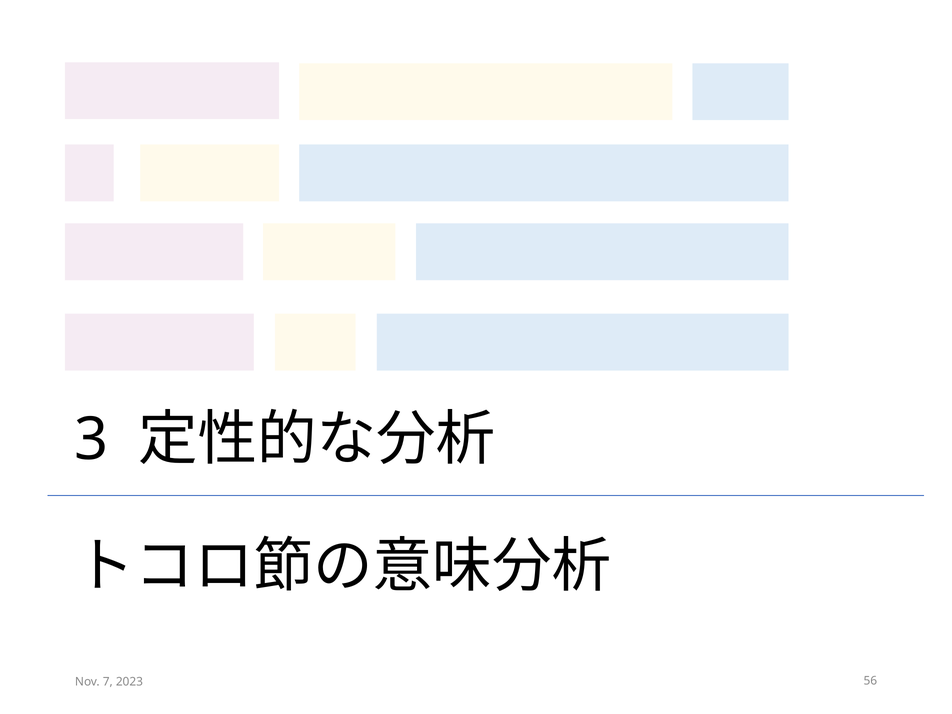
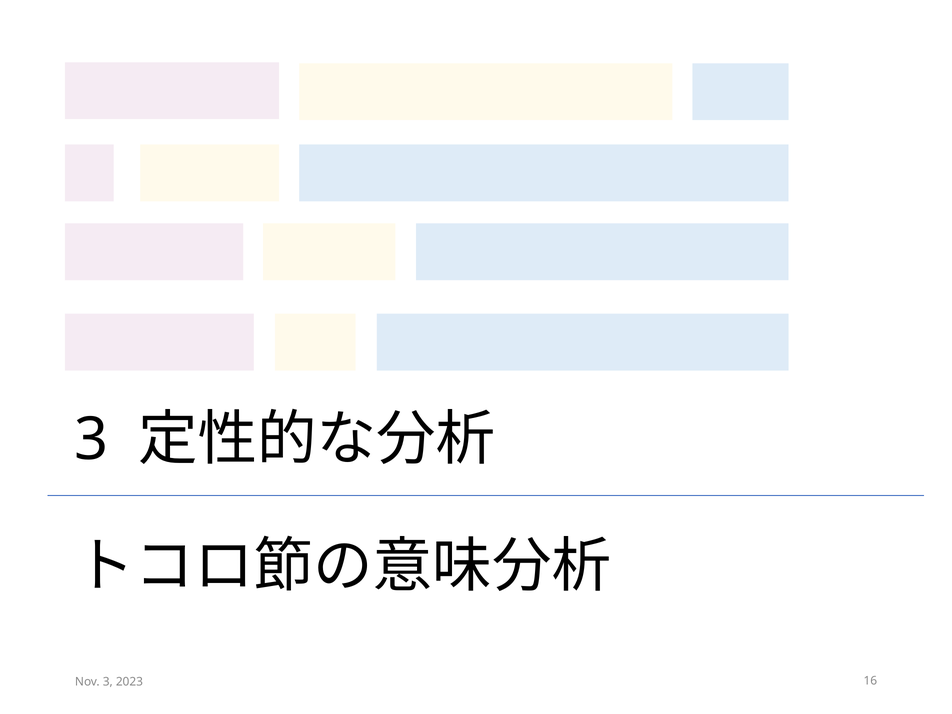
Nov 7: 7 -> 3 (108, 682)
56: 56 -> 16 (870, 681)
